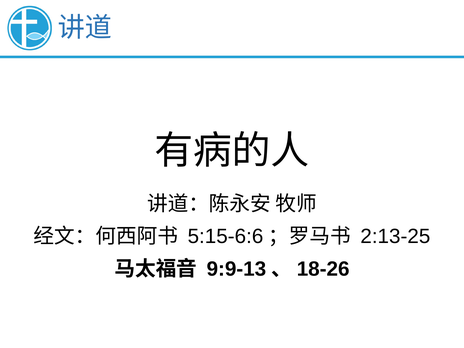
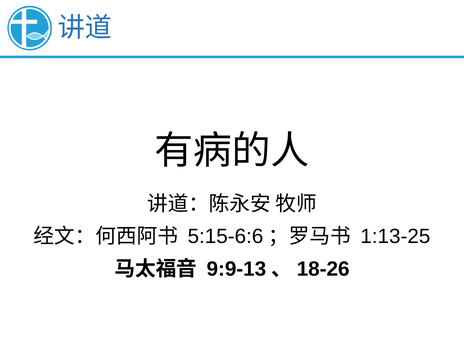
2:13-25: 2:13-25 -> 1:13-25 (395, 236)
